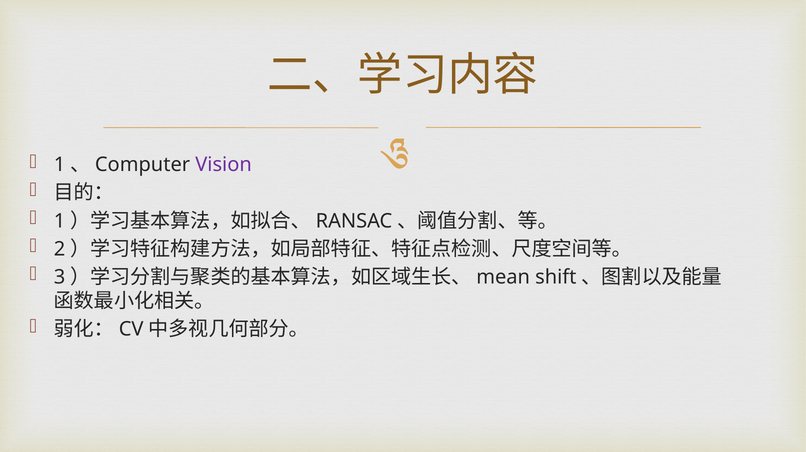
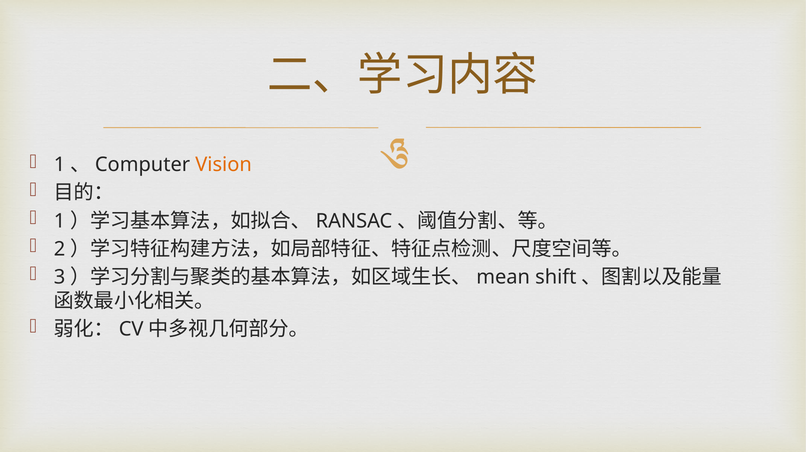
Vision colour: purple -> orange (224, 164)
